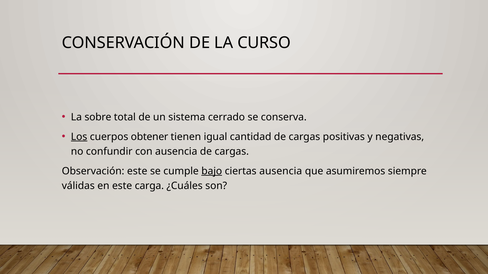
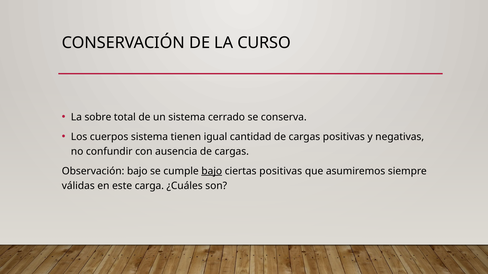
Los underline: present -> none (79, 137)
cuerpos obtener: obtener -> sistema (149, 137)
Observación este: este -> bajo (137, 171)
ciertas ausencia: ausencia -> positivas (281, 171)
